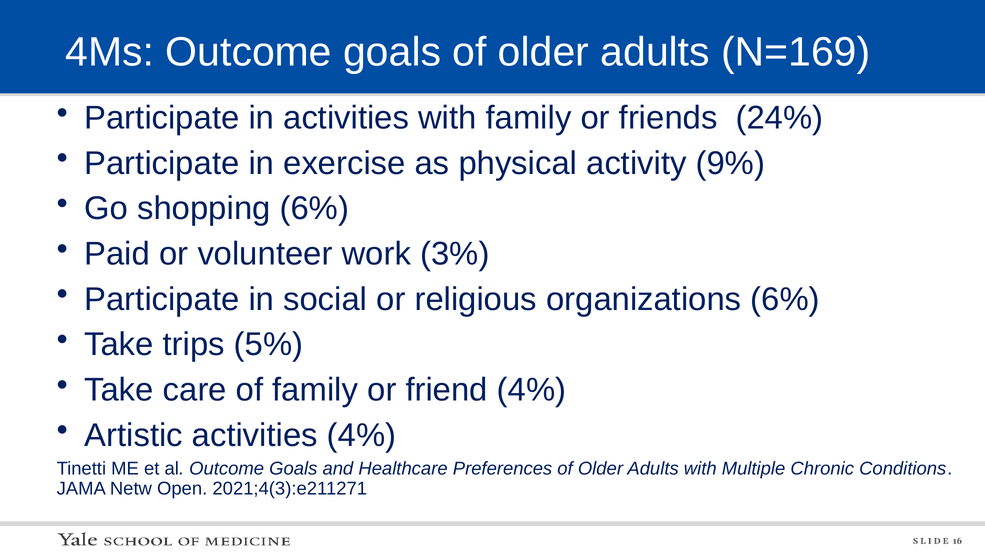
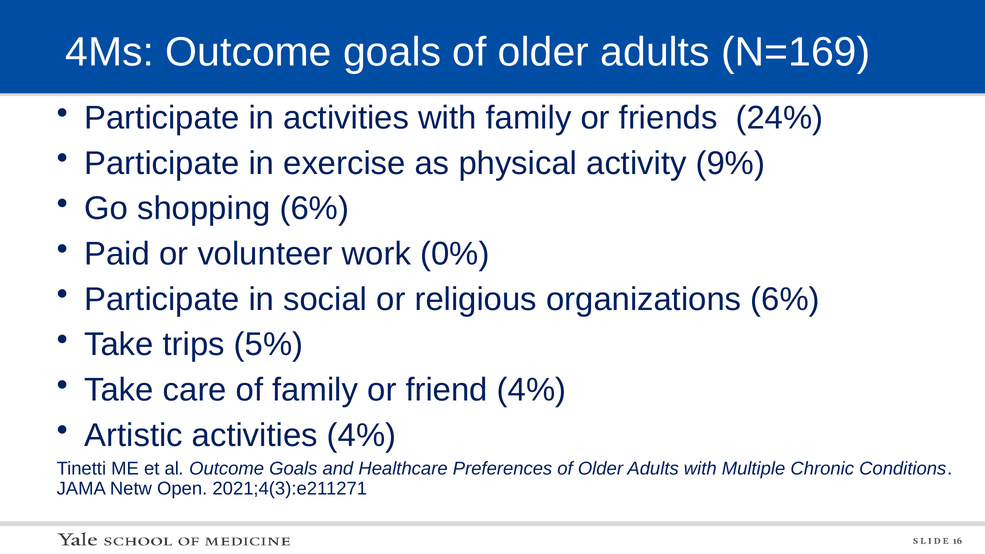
3%: 3% -> 0% (455, 254)
